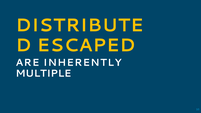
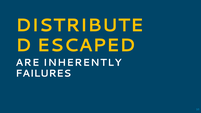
MULTIPLE: MULTIPLE -> FAILURES (43, 74)
